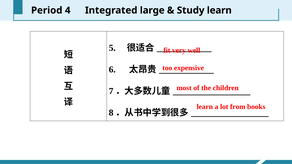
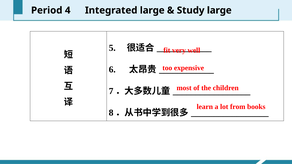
Study learn: learn -> large (219, 10)
